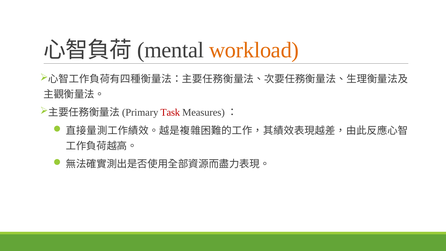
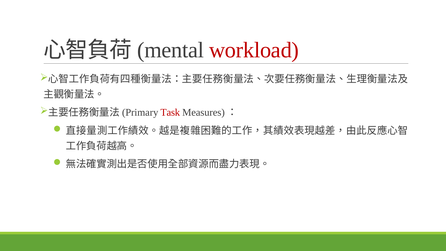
workload colour: orange -> red (254, 50)
